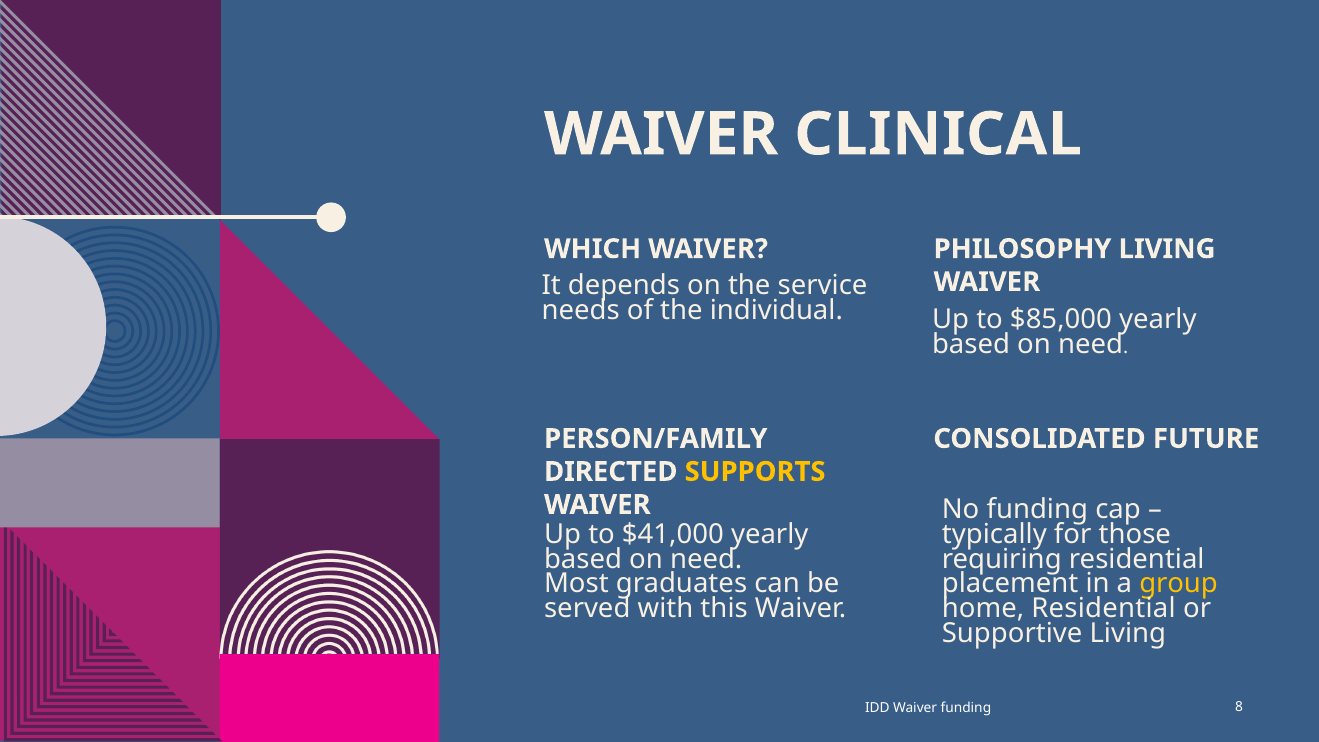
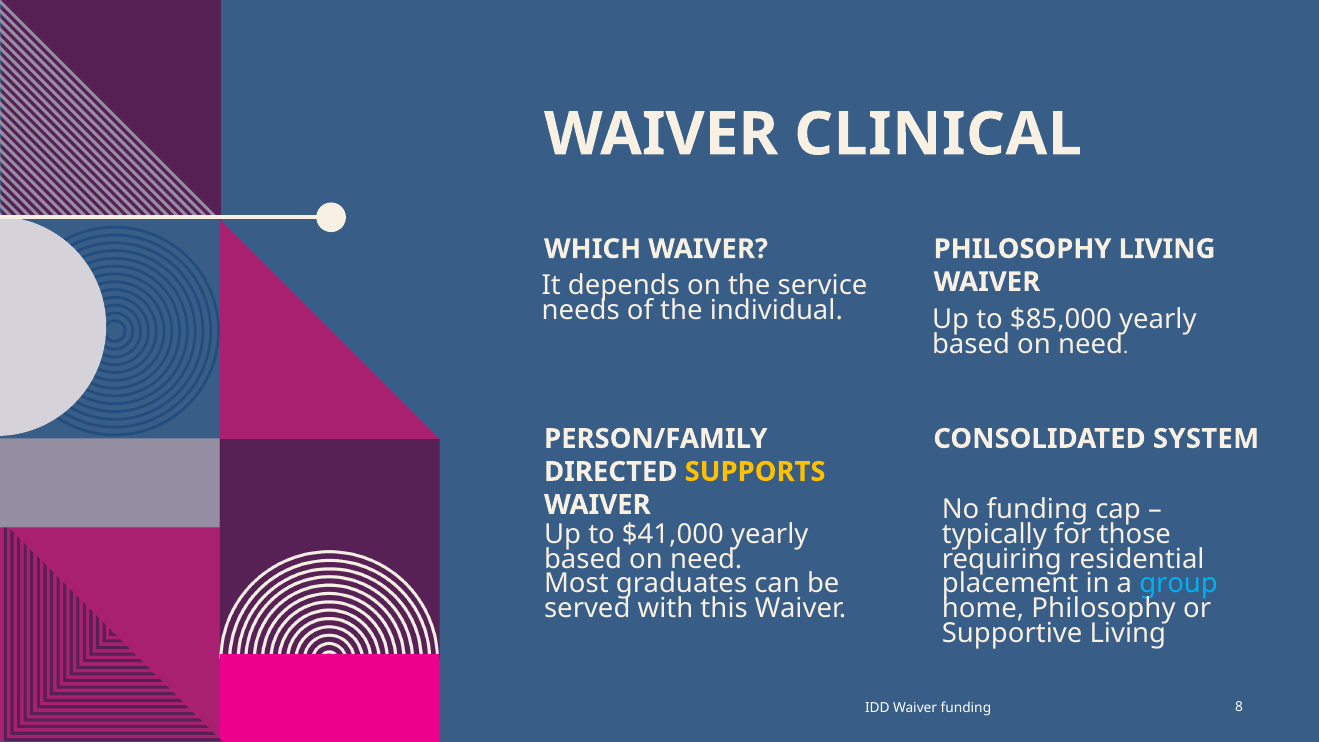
FUTURE: FUTURE -> SYSTEM (1206, 439)
group colour: yellow -> light blue (1179, 584)
home Residential: Residential -> Philosophy (1104, 608)
